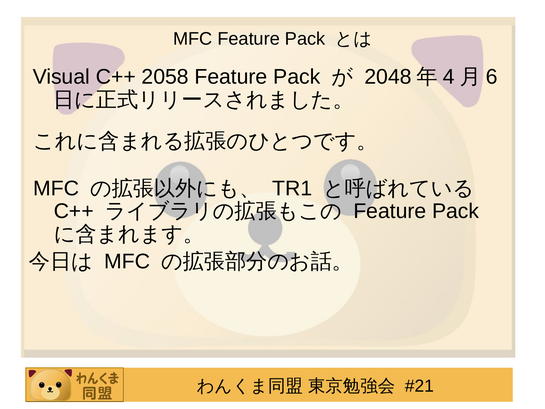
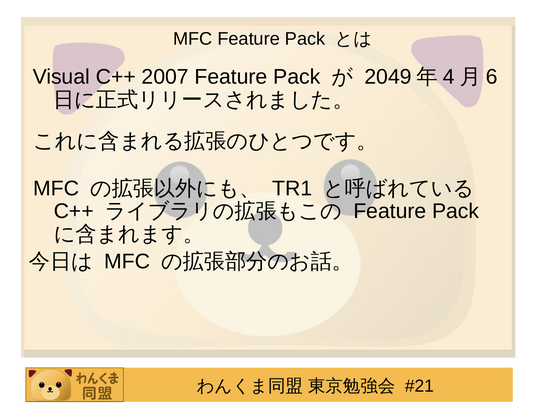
2058: 2058 -> 2007 (165, 77)
2048: 2048 -> 2049 (388, 77)
